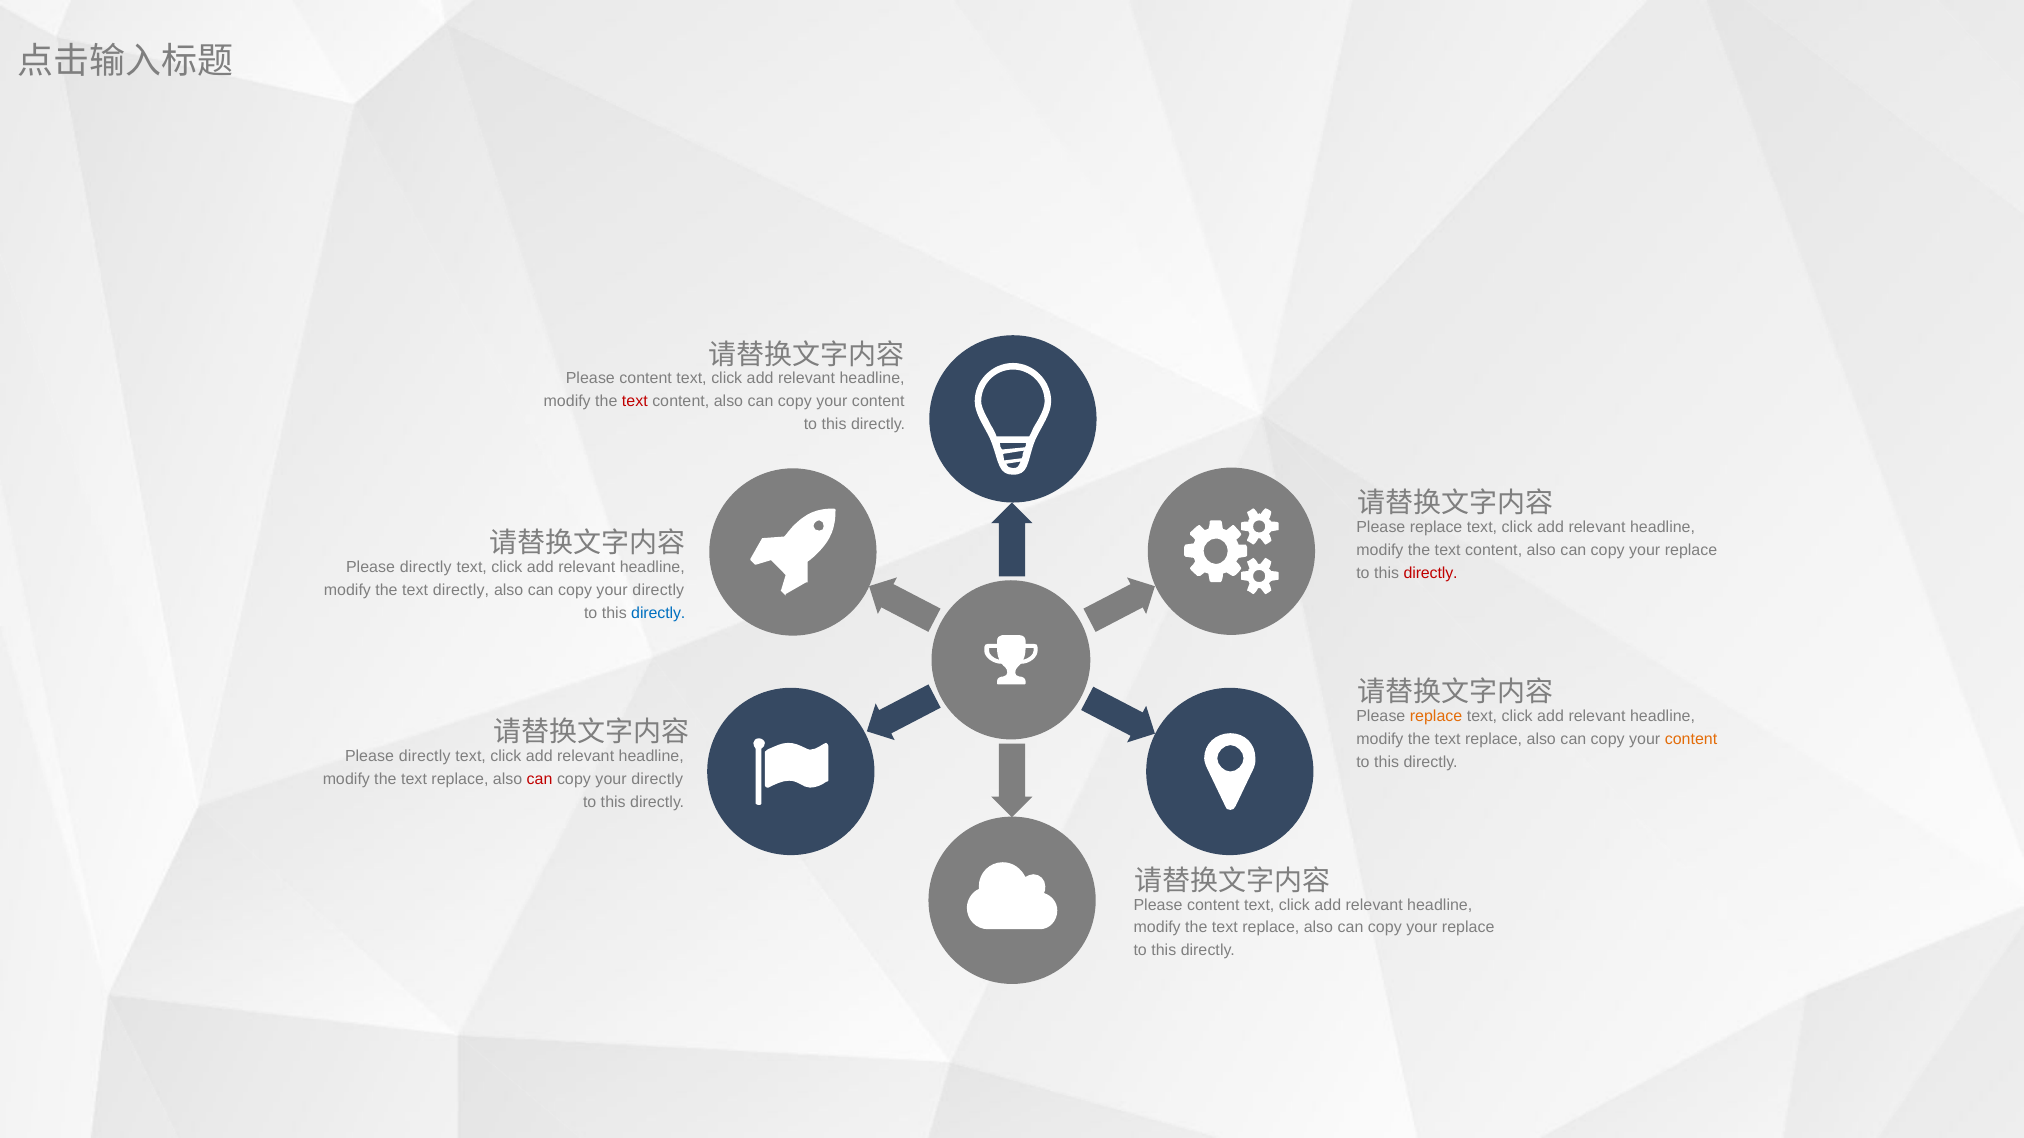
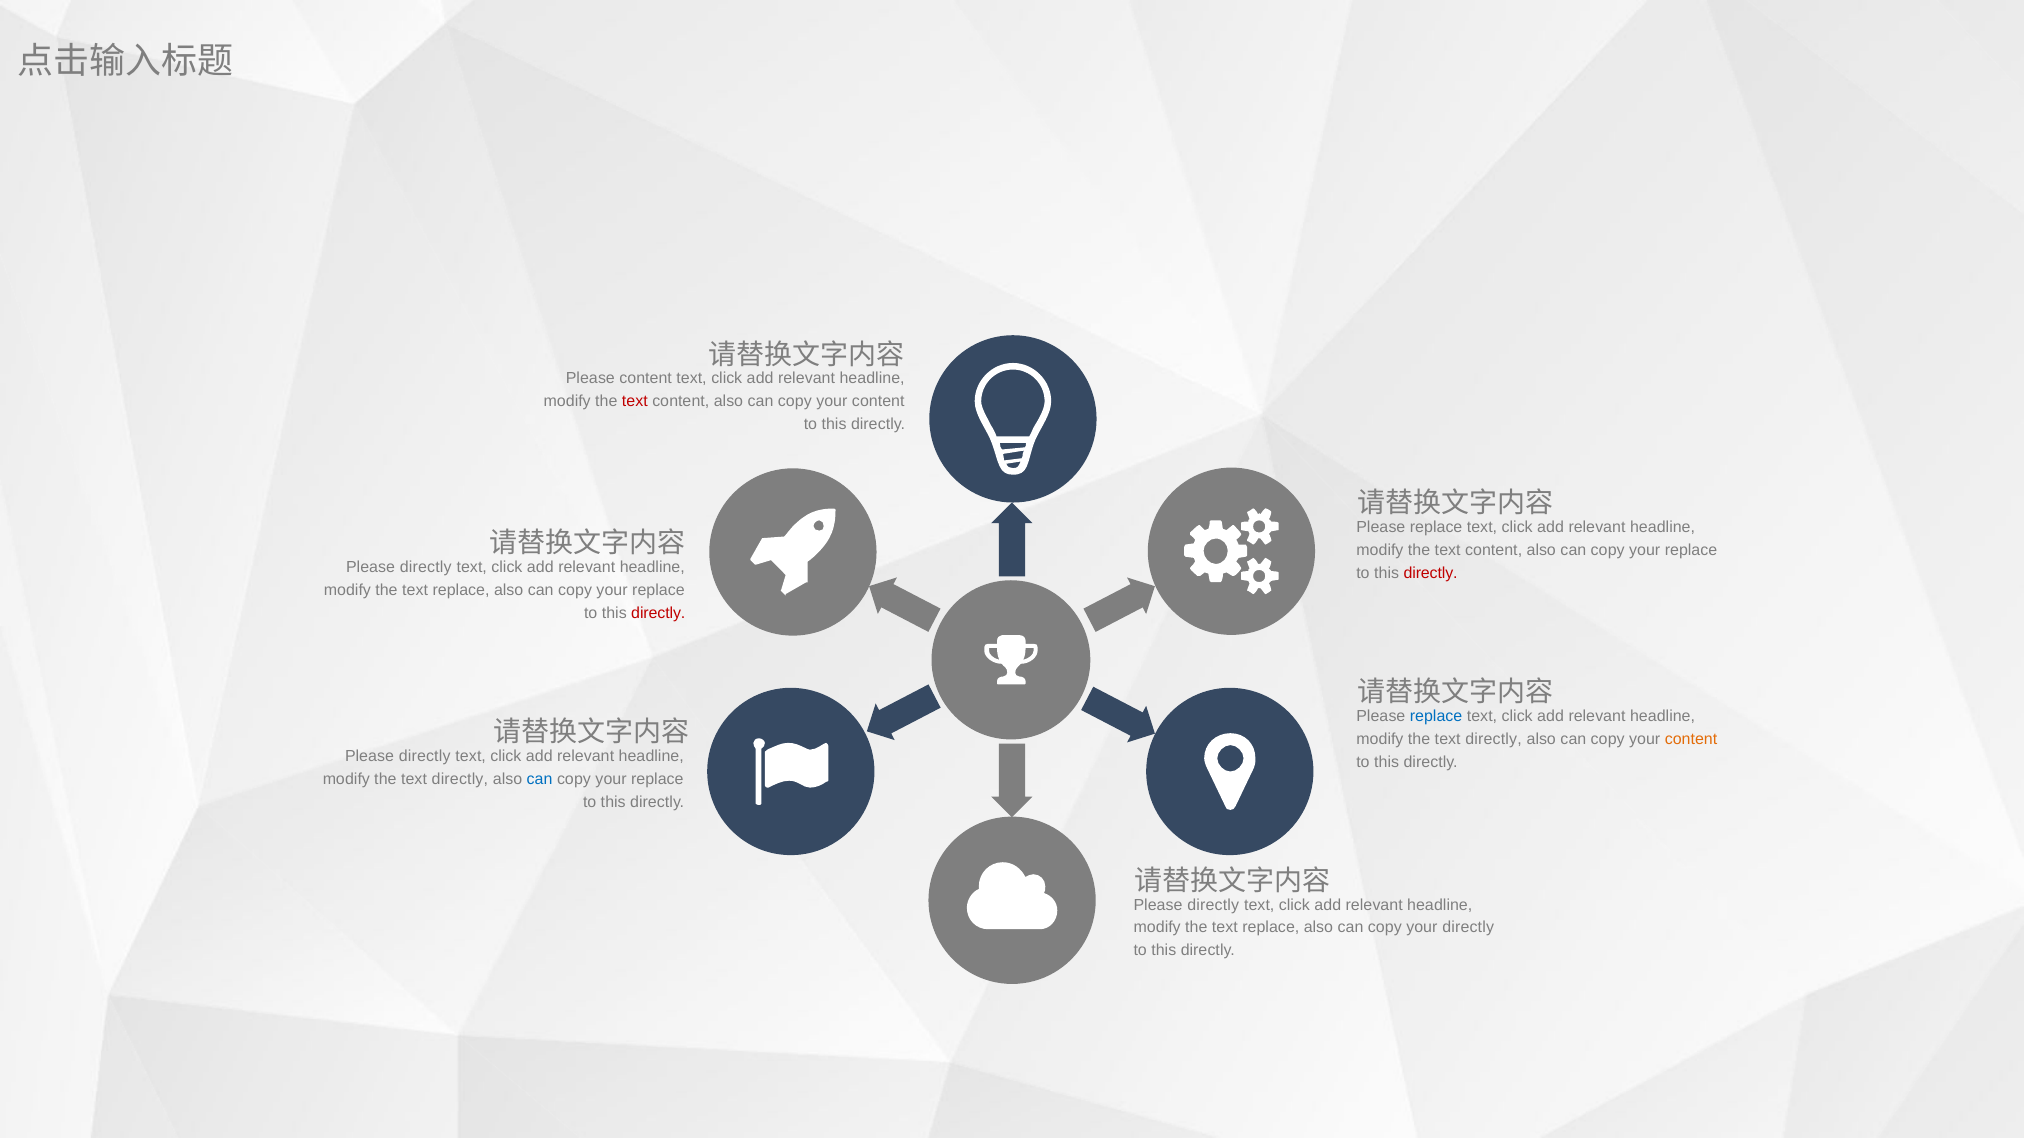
directly: directly -> replace (461, 591)
directly: directly -> replace (658, 591)
directly colour: blue -> red (658, 614)
replace colour: orange -> blue (1436, 716)
replace: replace -> directly (1494, 739)
replace: replace -> directly (460, 779)
can colour: red -> blue (540, 779)
directly: directly -> replace (657, 779)
content: content -> directly (1213, 905)
replace: replace -> directly (1468, 928)
